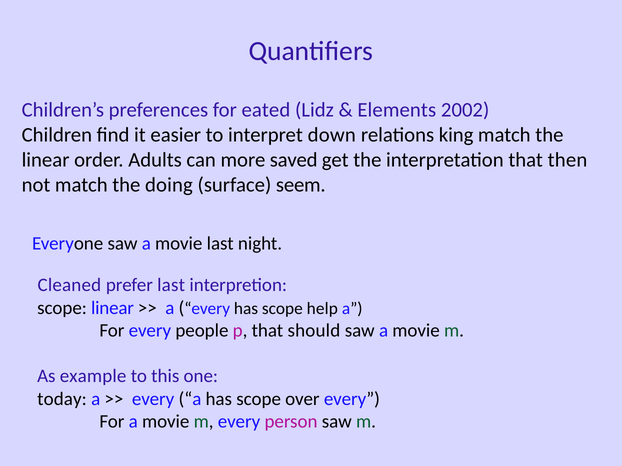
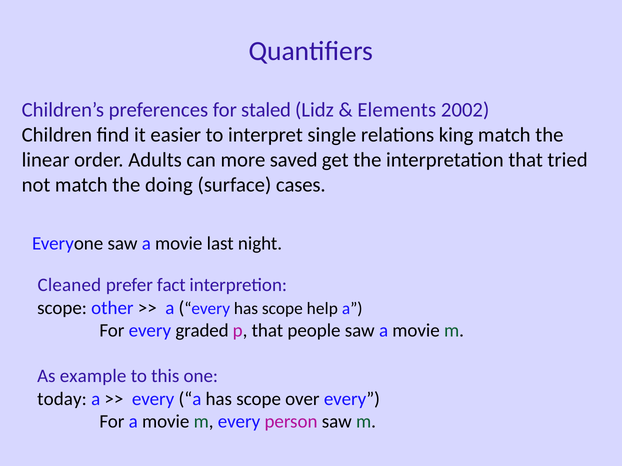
eated: eated -> staled (266, 110)
down: down -> single (332, 135)
then: then -> tried (568, 160)
seem: seem -> cases (301, 185)
prefer last: last -> fact (171, 285)
scope linear: linear -> other (112, 308)
people: people -> graded (202, 331)
should: should -> people (314, 331)
